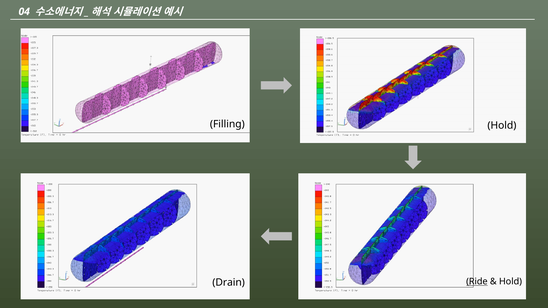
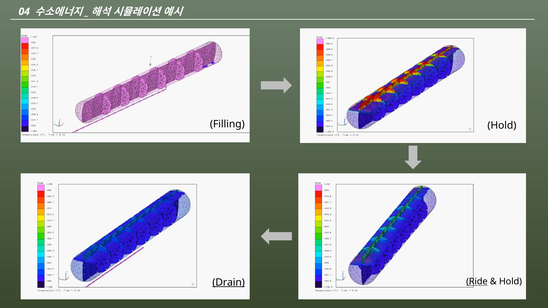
Drain underline: none -> present (229, 283)
